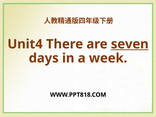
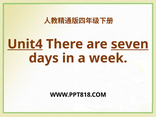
Unit4 underline: none -> present (25, 44)
